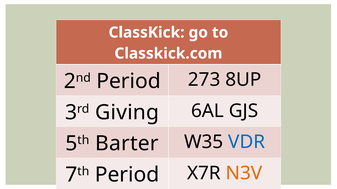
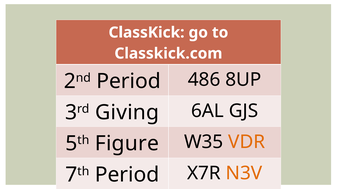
273: 273 -> 486 (204, 80)
Barter: Barter -> Figure (127, 144)
VDR colour: blue -> orange (247, 142)
